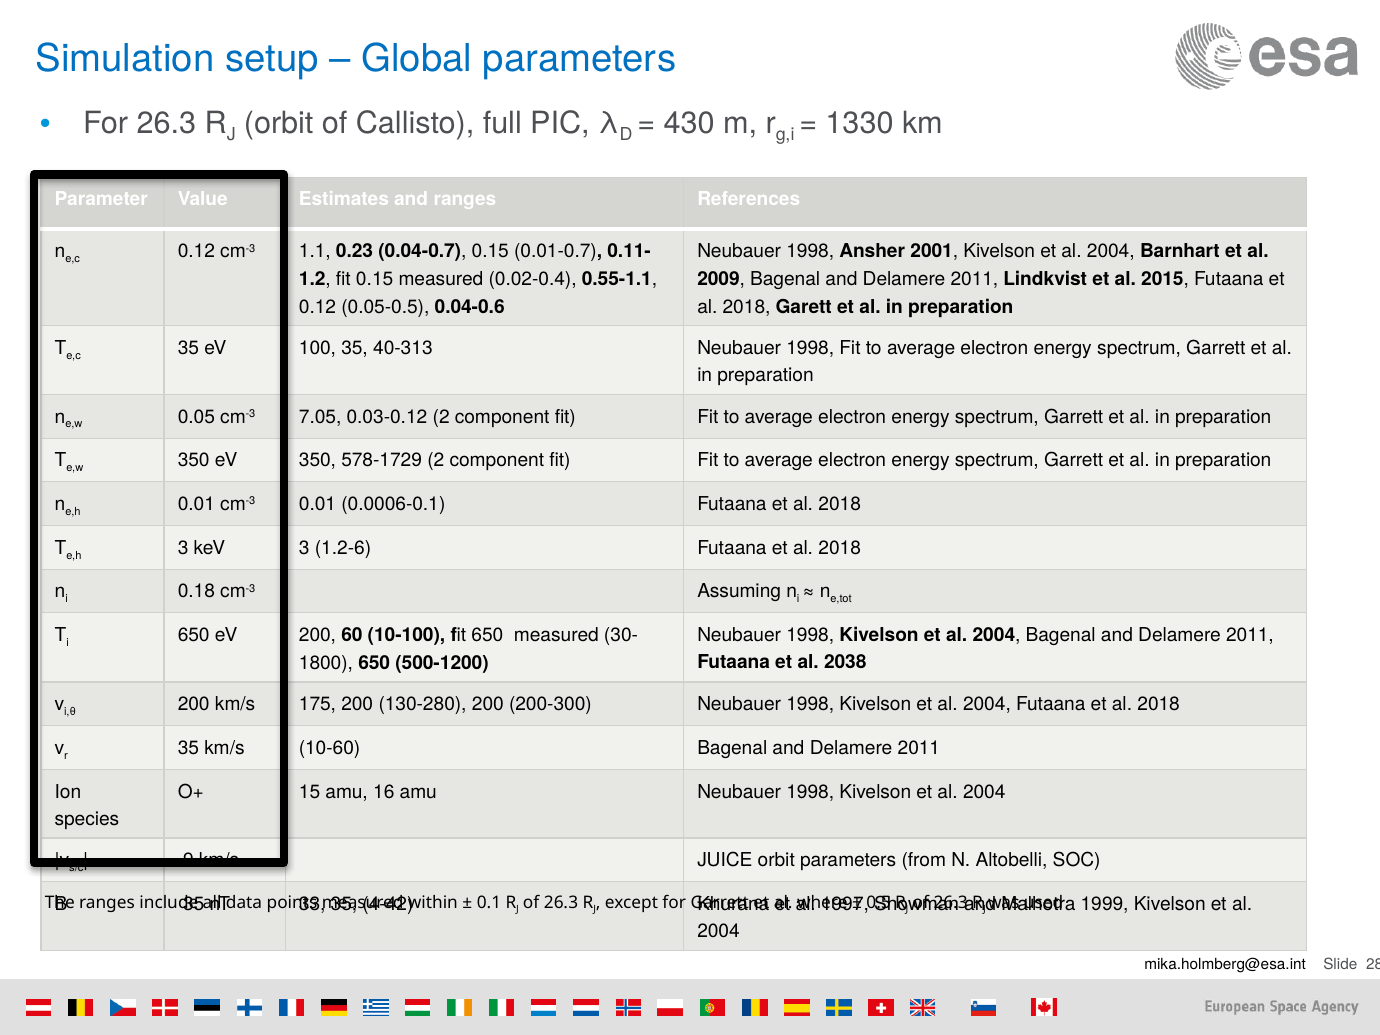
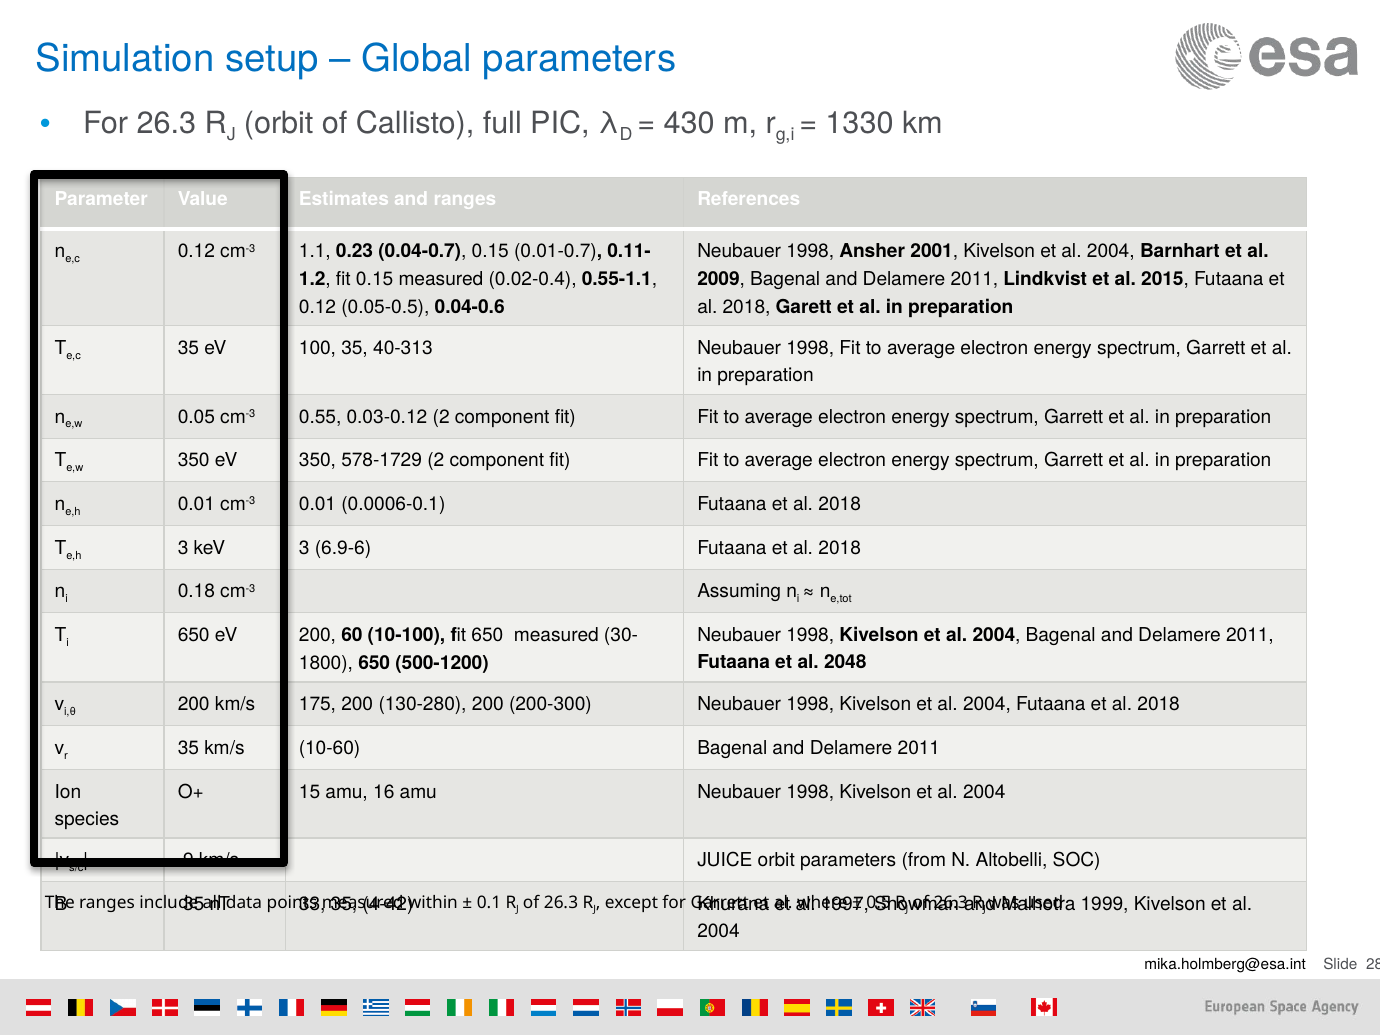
7.05: 7.05 -> 0.55 (320, 417)
1.2-6: 1.2-6 -> 6.9-6 (343, 548)
2038: 2038 -> 2048 (845, 662)
